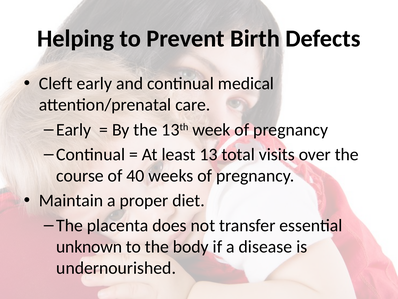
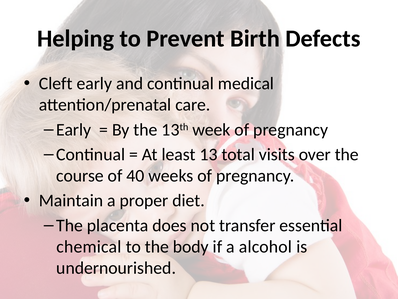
unknown: unknown -> chemical (89, 246)
disease: disease -> alcohol (265, 246)
